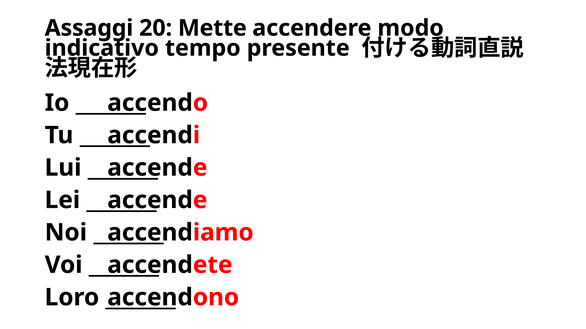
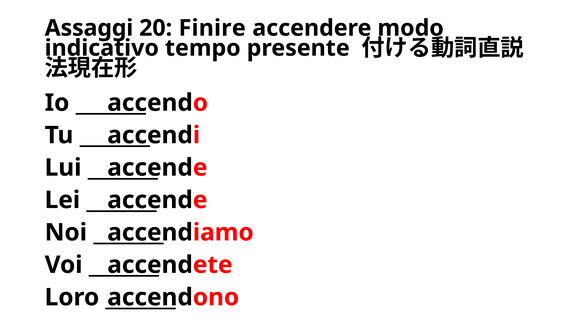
Mette: Mette -> Finire (212, 28)
